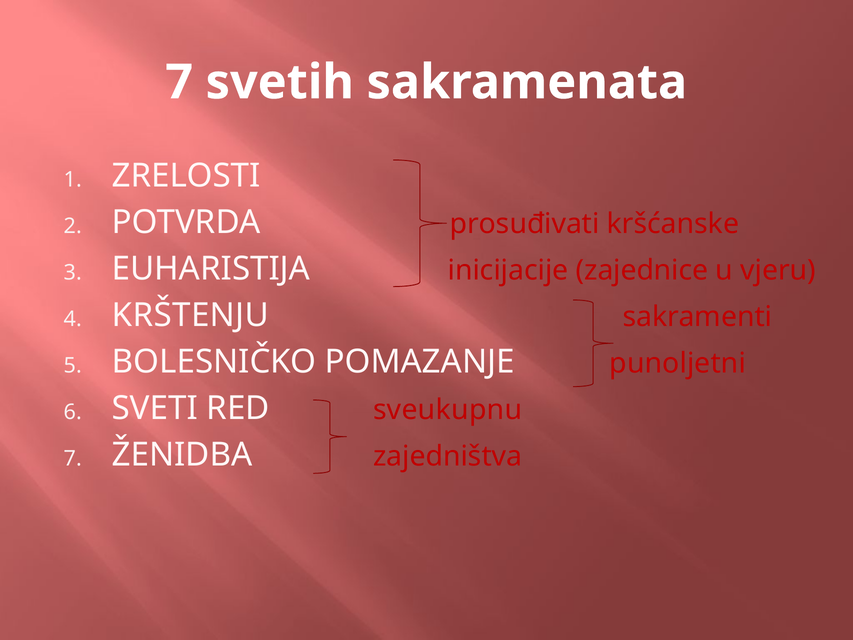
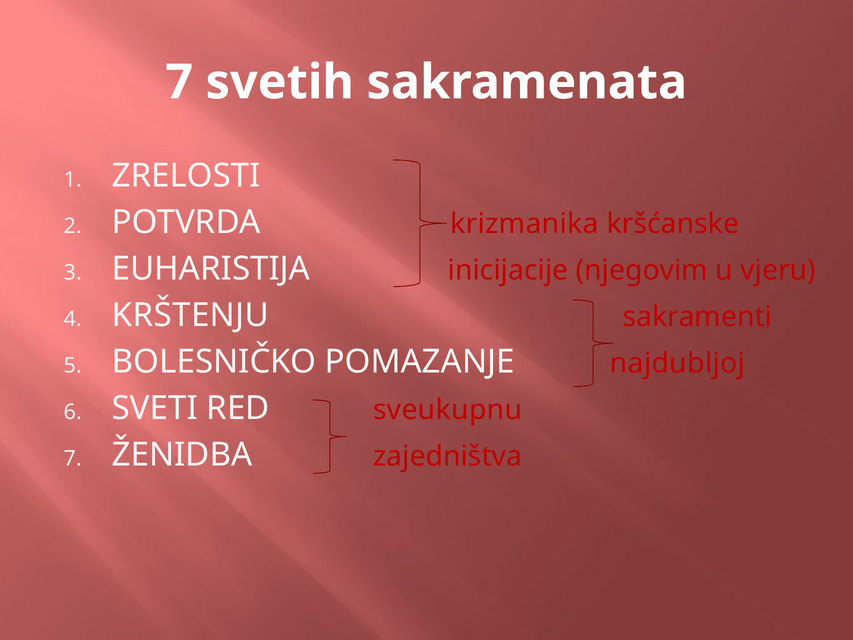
prosuđivati: prosuđivati -> krizmanika (524, 224)
zajednice: zajednice -> njegovim (642, 270)
punoljetni: punoljetni -> najdubljoj (678, 363)
